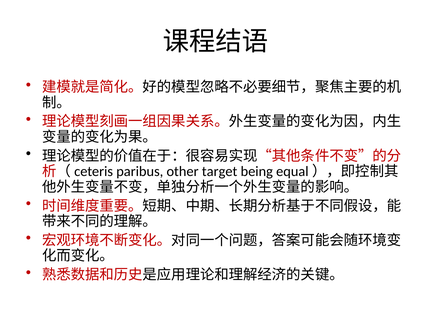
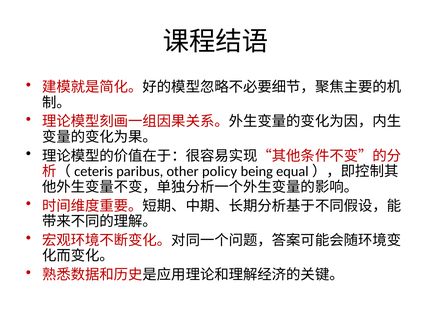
target: target -> policy (220, 172)
